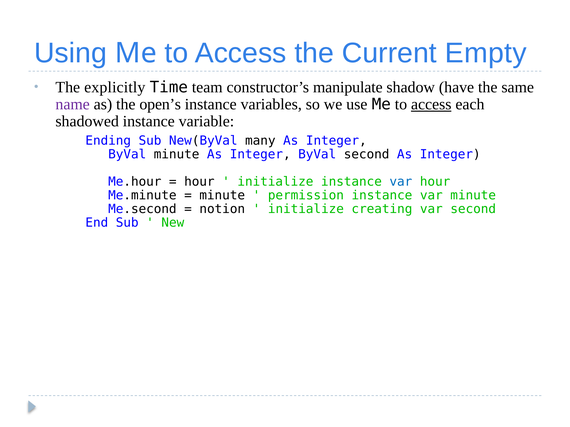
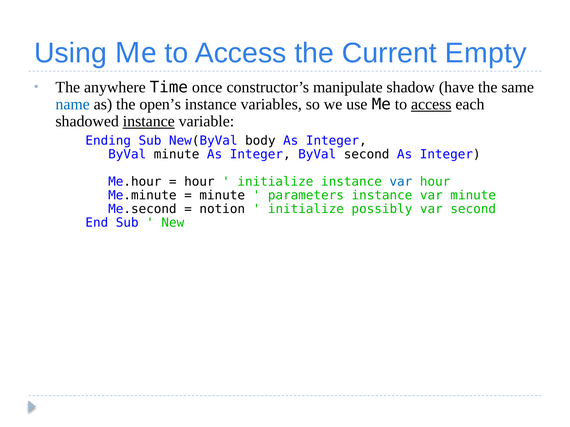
explicitly: explicitly -> anywhere (115, 87)
team: team -> once (207, 87)
name colour: purple -> blue (73, 104)
instance underline: none -> present (149, 121)
many: many -> body (260, 141)
permission: permission -> parameters (306, 195)
creating: creating -> possibly (382, 209)
